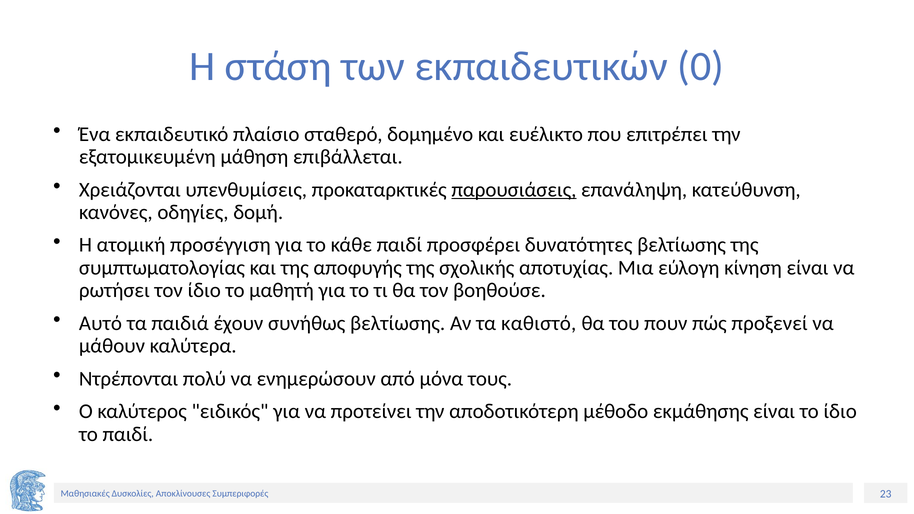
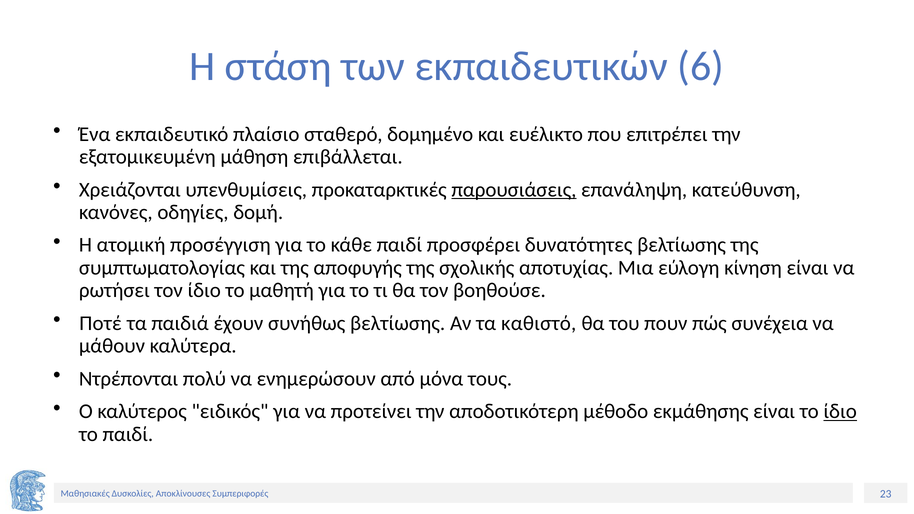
0: 0 -> 6 (701, 66)
Αυτό: Αυτό -> Ποτέ (100, 323)
προξενεί: προξενεί -> συνέχεια (770, 323)
ίδιο underline: none -> present (840, 412)
